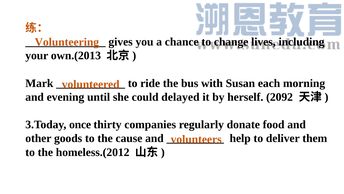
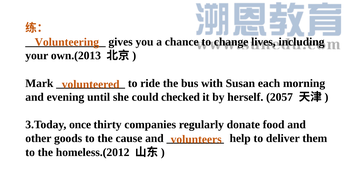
delayed: delayed -> checked (181, 97)
2092: 2092 -> 2057 (280, 97)
